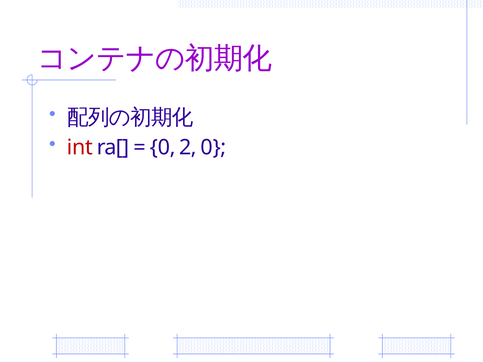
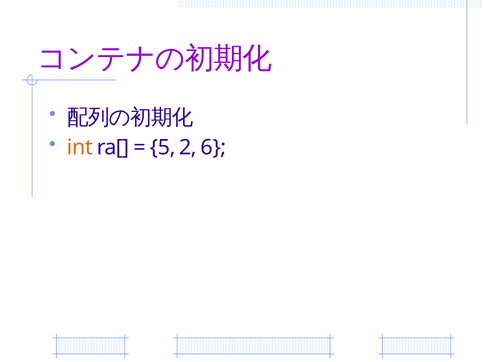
int colour: red -> orange (80, 147)
0: 0 -> 5 (163, 147)
2 0: 0 -> 6 (213, 147)
